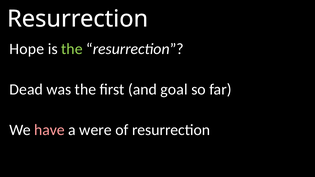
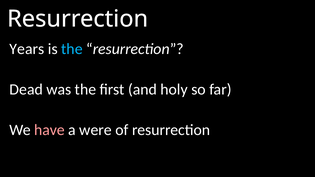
Hope: Hope -> Years (27, 49)
the colour: light green -> light blue (72, 49)
goal: goal -> holy (174, 90)
